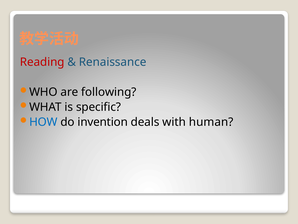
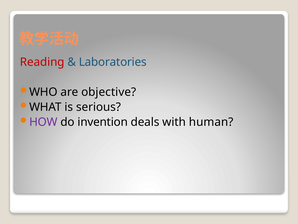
Renaissance: Renaissance -> Laboratories (113, 62)
following: following -> objective (109, 92)
specific: specific -> serious (98, 107)
HOW colour: blue -> purple (43, 122)
